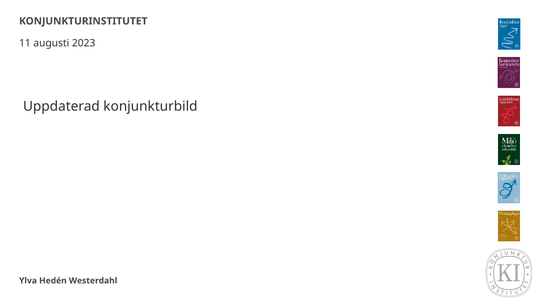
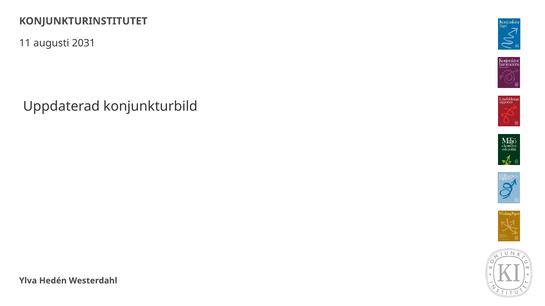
2023: 2023 -> 2031 (84, 43)
